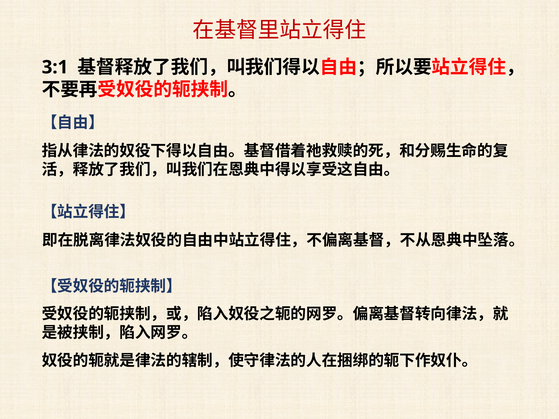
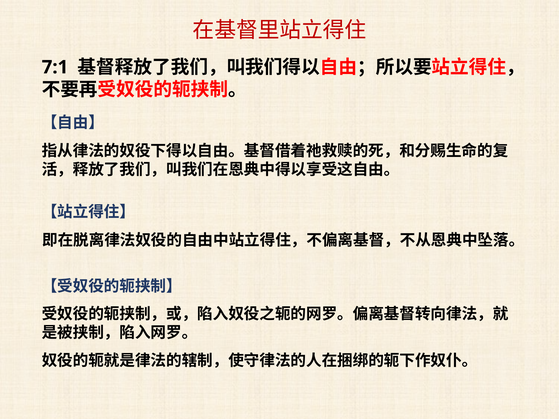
3:1: 3:1 -> 7:1 (55, 67)
